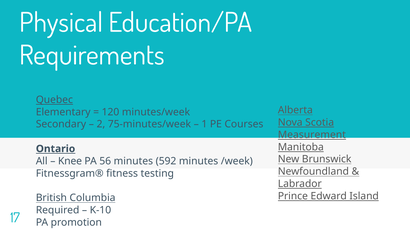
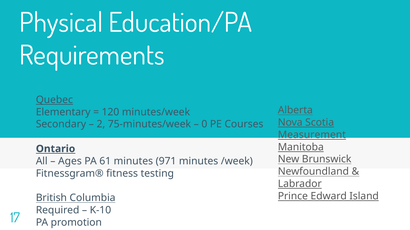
1: 1 -> 0 (204, 125)
Knee: Knee -> Ages (70, 161)
56: 56 -> 61 (105, 161)
592: 592 -> 971 (166, 161)
